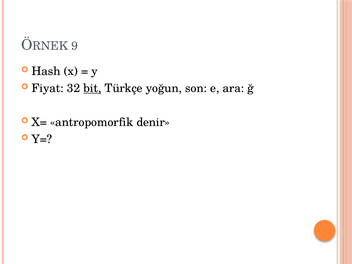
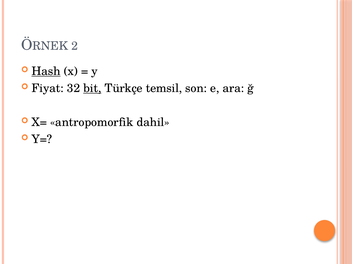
9: 9 -> 2 (75, 46)
Hash underline: none -> present (46, 71)
yoğun: yoğun -> temsil (164, 88)
denir: denir -> dahil (153, 122)
